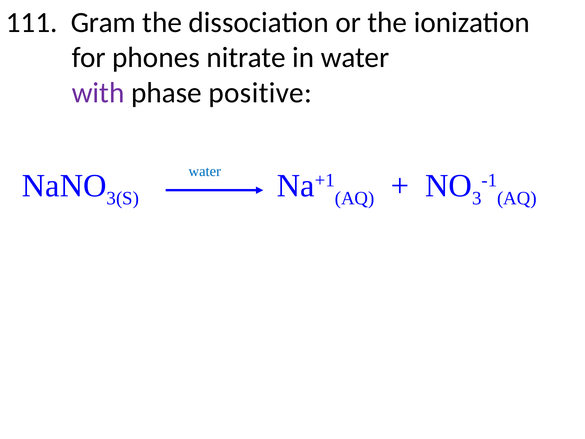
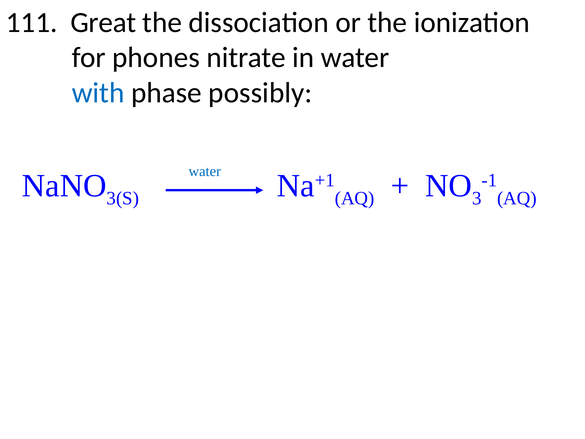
Gram: Gram -> Great (103, 22)
with colour: purple -> blue (98, 93)
positive: positive -> possibly (260, 93)
